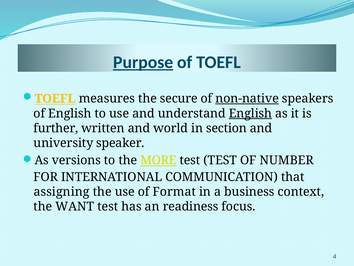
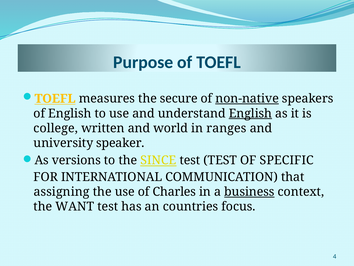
Purpose underline: present -> none (143, 62)
further: further -> college (56, 128)
section: section -> ranges (226, 128)
MORE: MORE -> SINCE (158, 160)
NUMBER: NUMBER -> SPECIFIC (287, 160)
Format: Format -> Charles (174, 191)
business underline: none -> present (249, 191)
readiness: readiness -> countries (190, 206)
